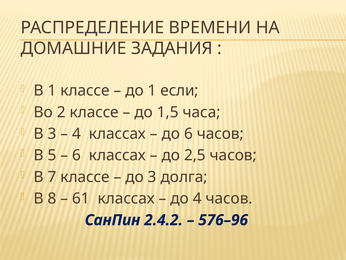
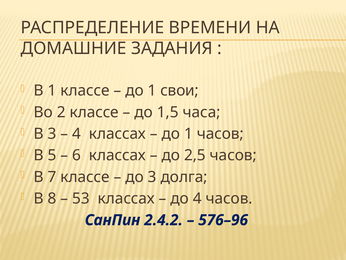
если: если -> свои (180, 90)
6: 6 -> 1 (188, 134)
61: 61 -> 53 (81, 198)
